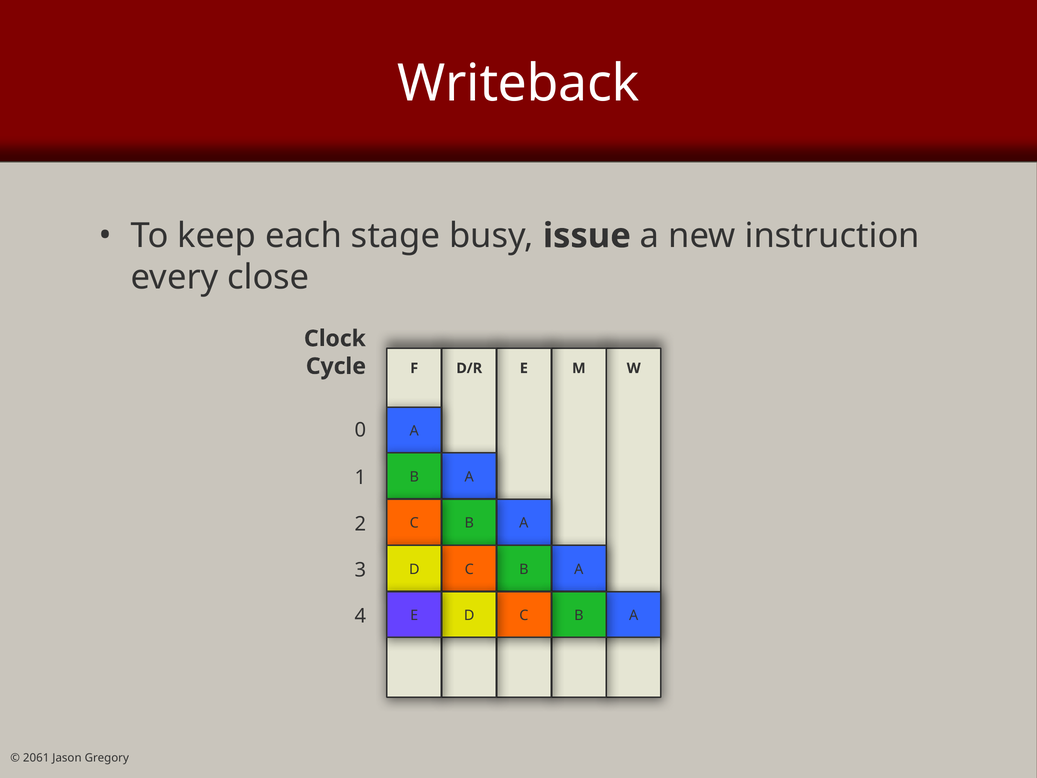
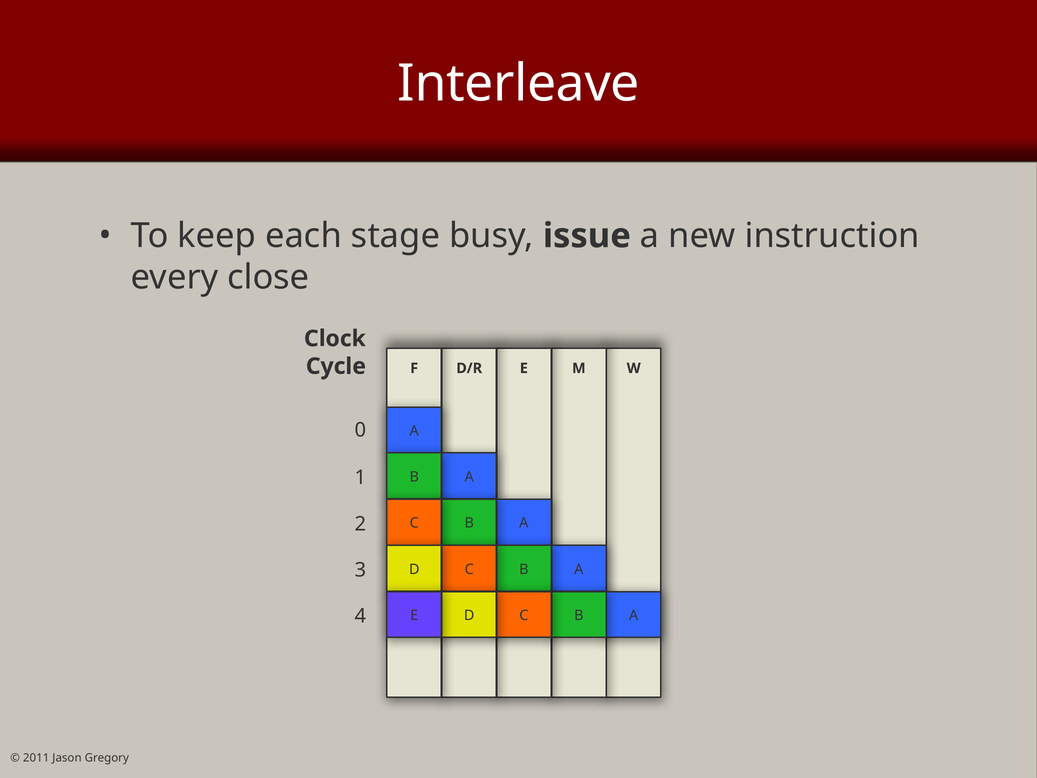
Writeback: Writeback -> Interleave (519, 83)
2061: 2061 -> 2011 (36, 758)
